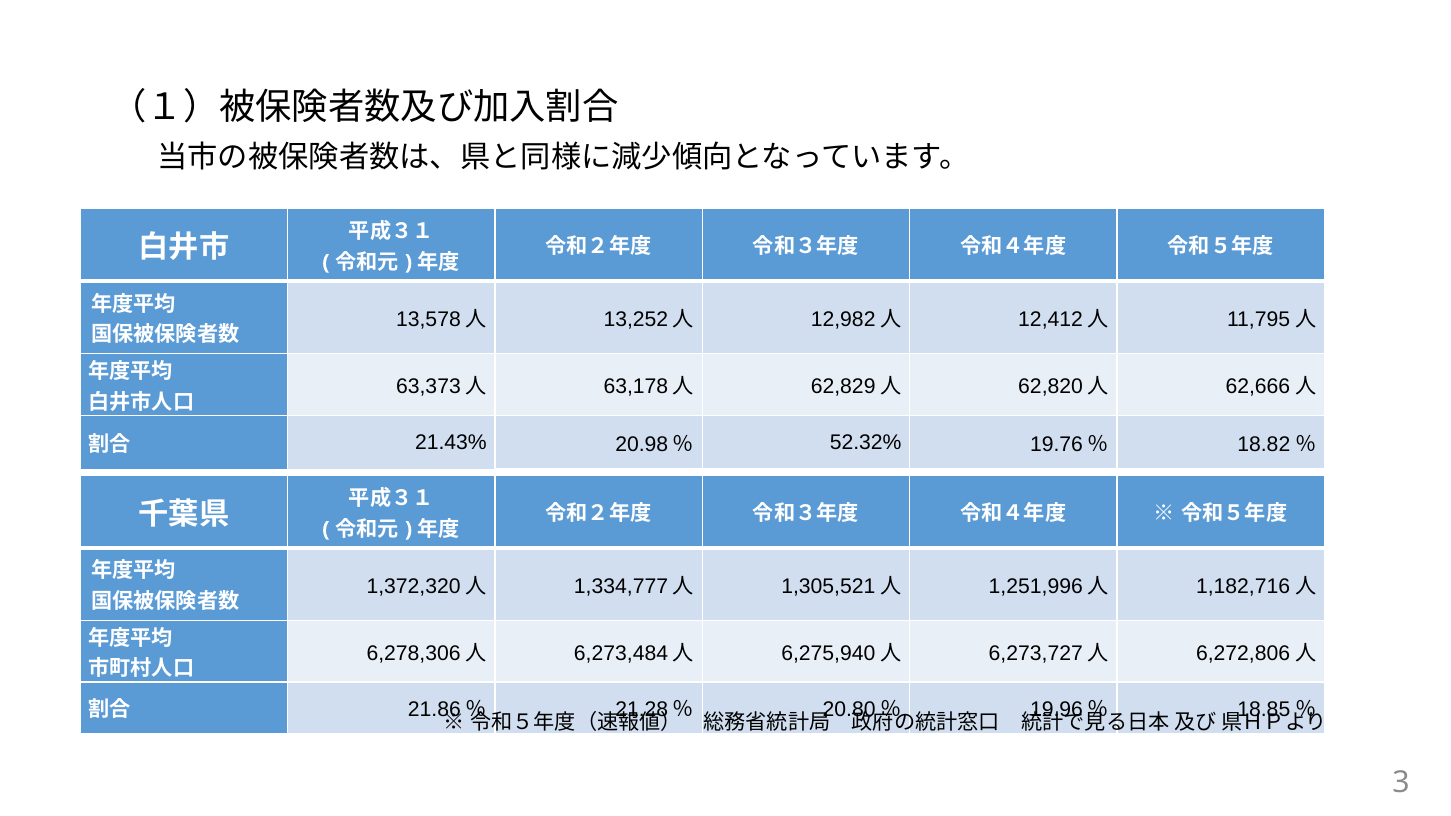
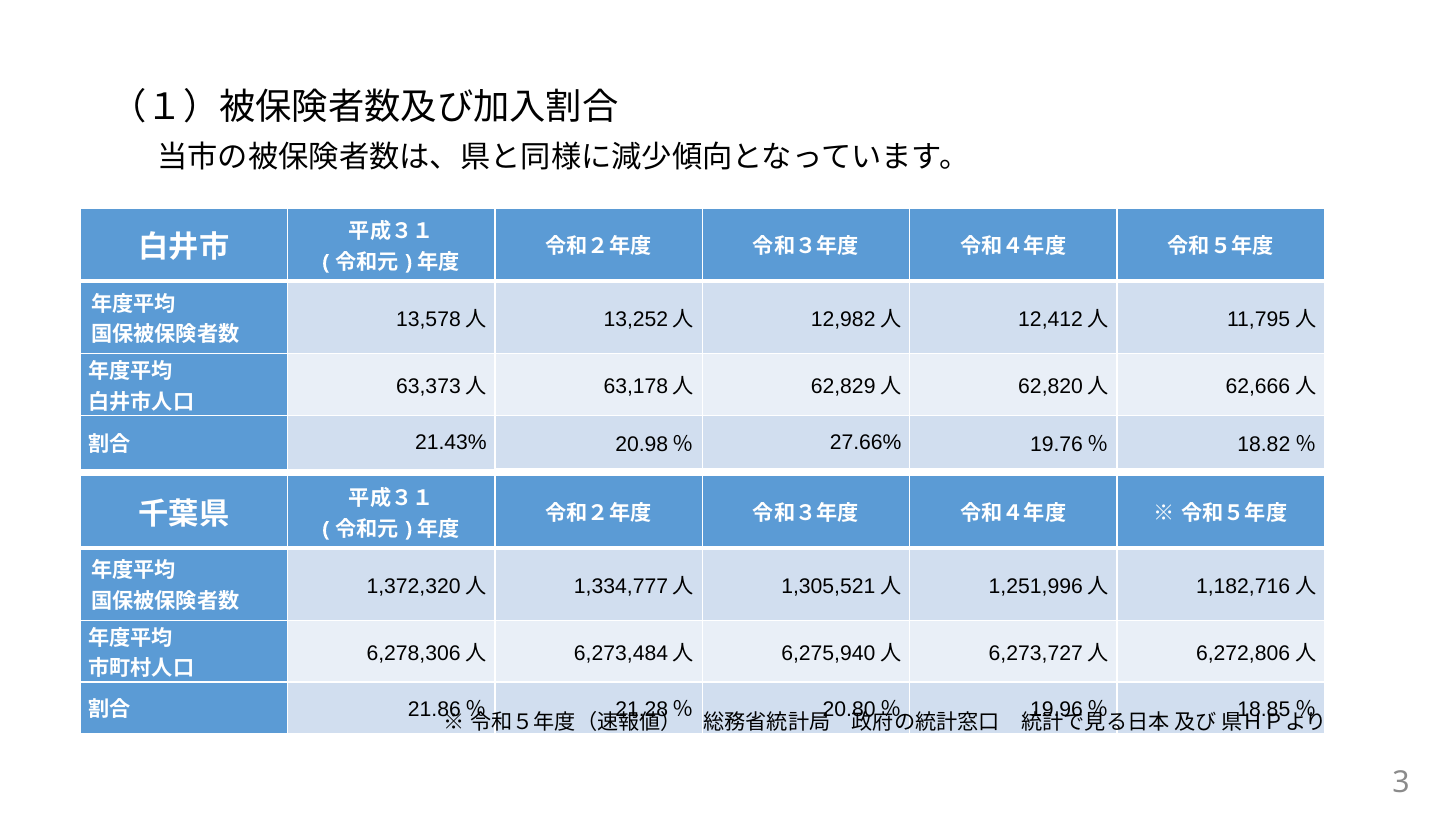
52.32%: 52.32% -> 27.66% (866, 442)
